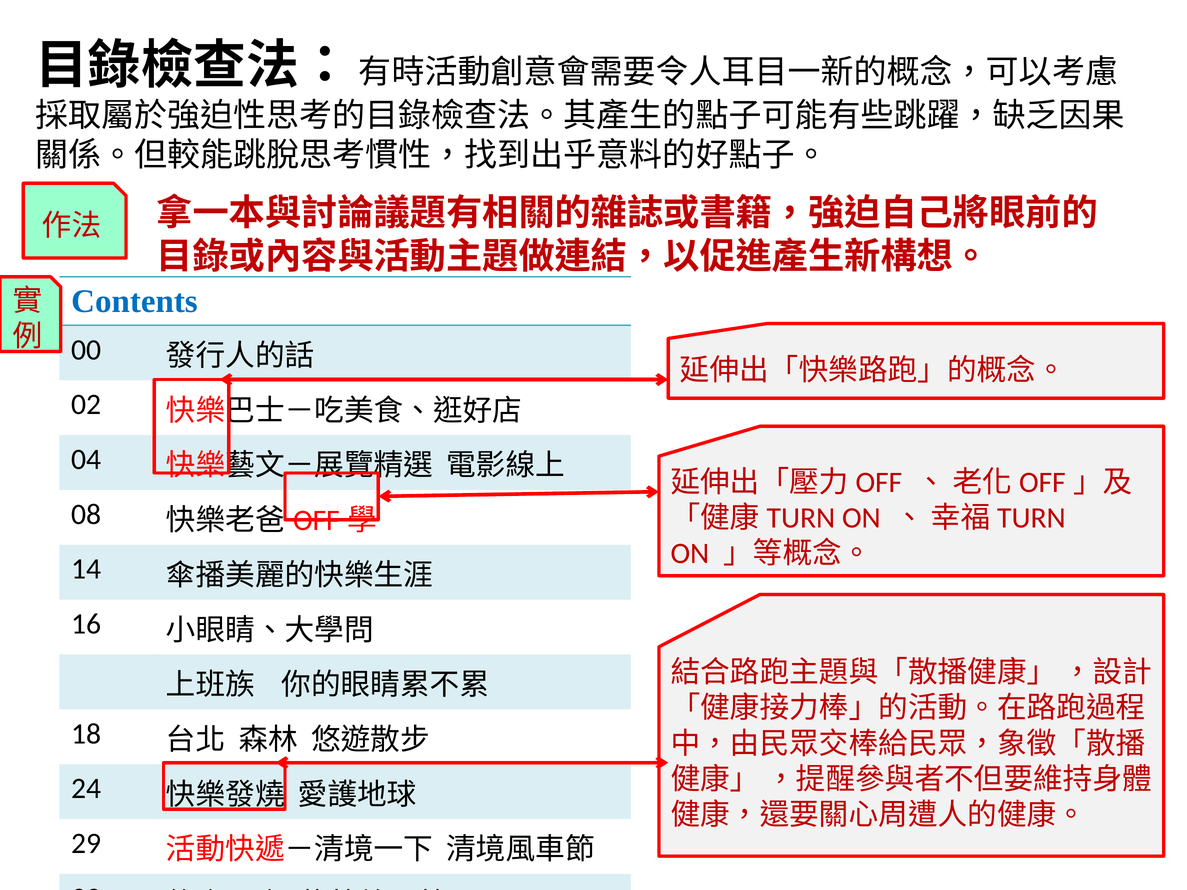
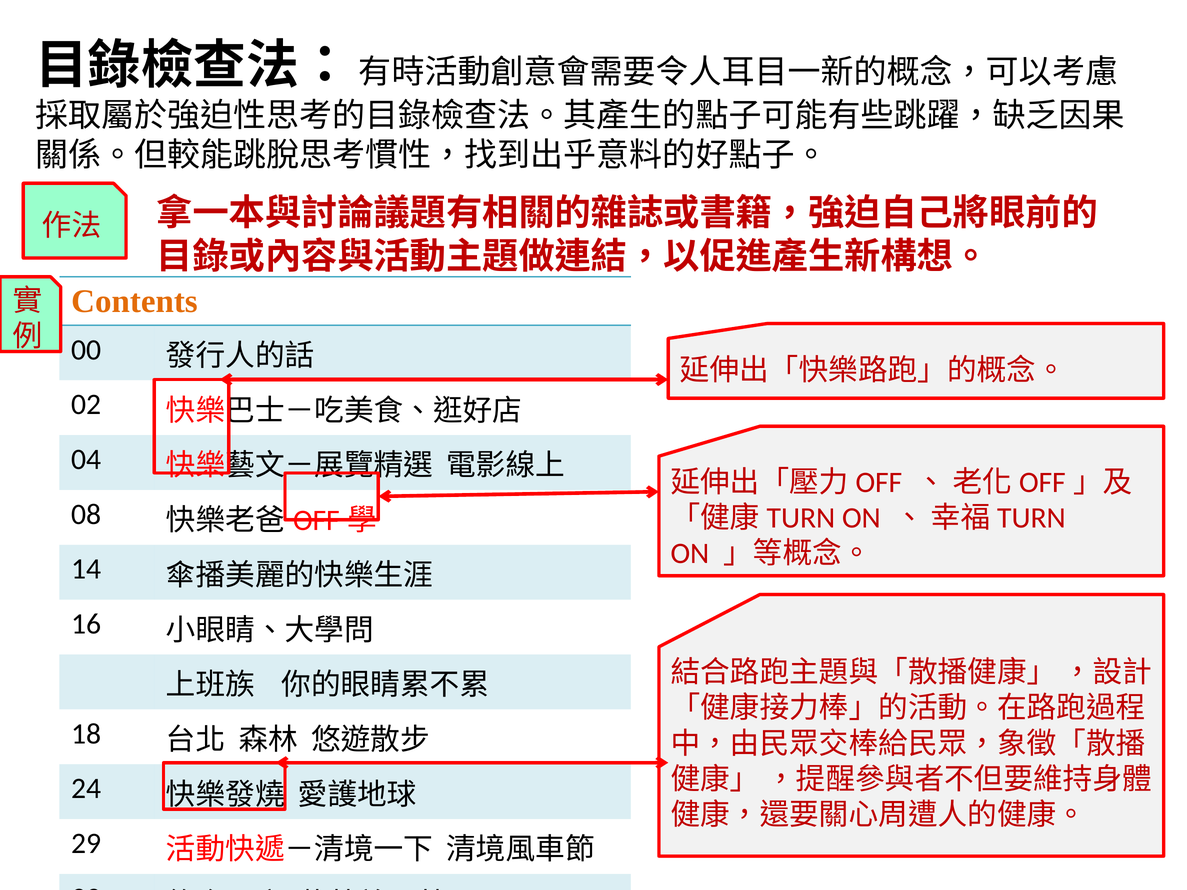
Contents colour: blue -> orange (134, 302)
